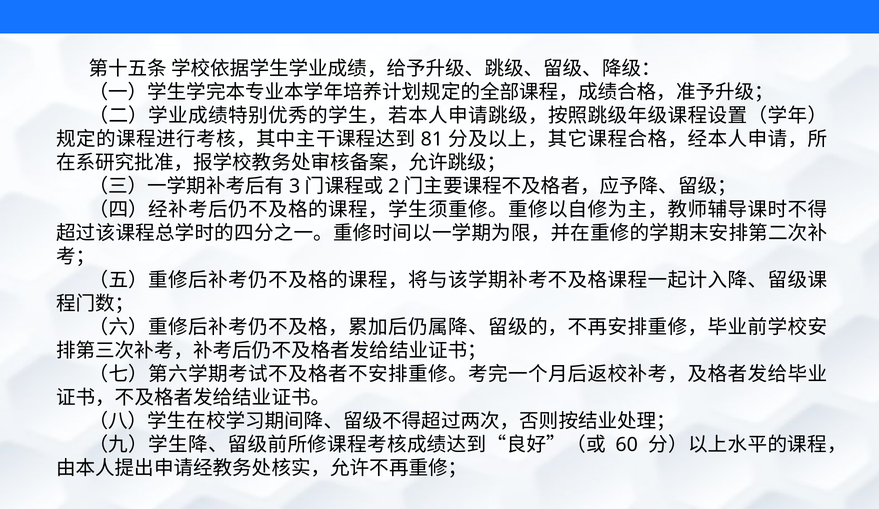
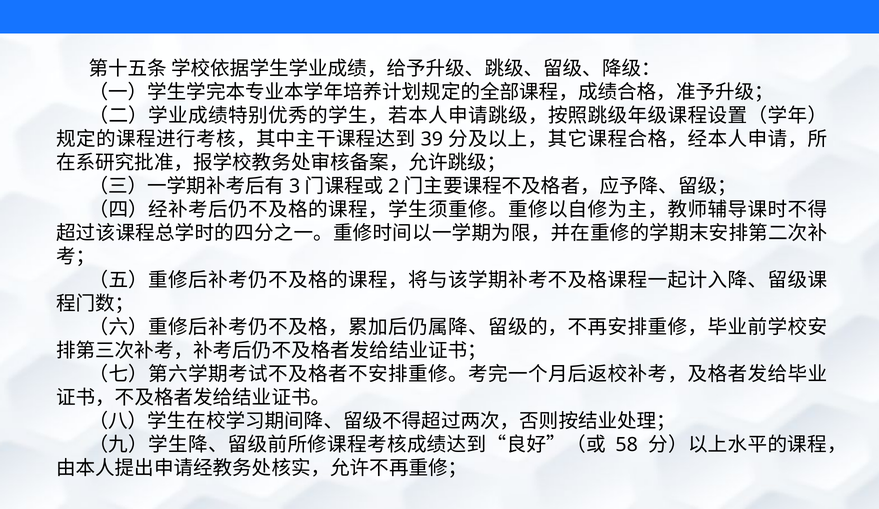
81: 81 -> 39 (432, 139)
60: 60 -> 58 (627, 445)
